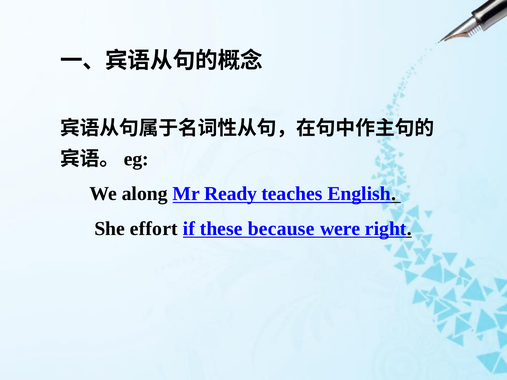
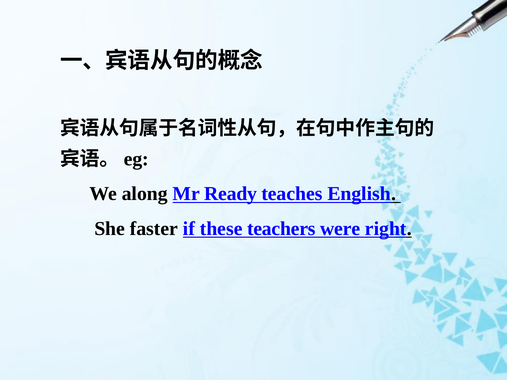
effort: effort -> faster (154, 229)
because: because -> teachers (281, 229)
